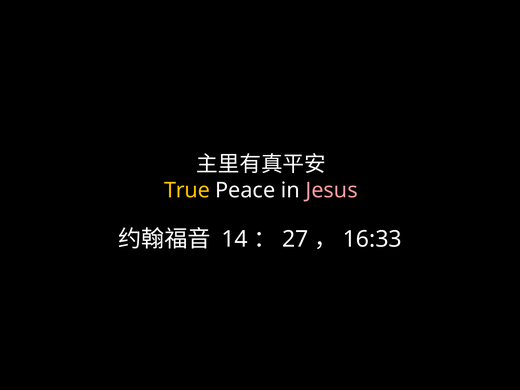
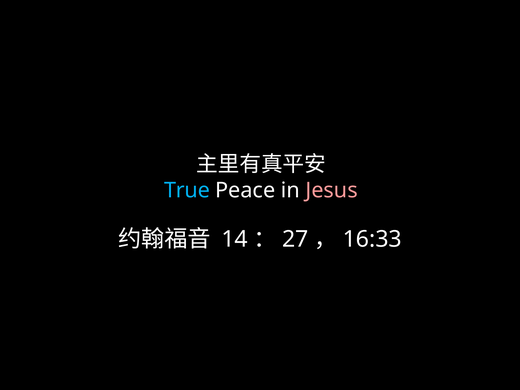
True colour: yellow -> light blue (187, 190)
